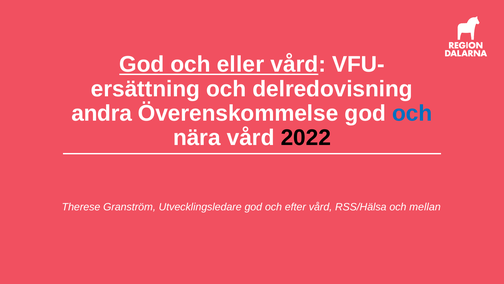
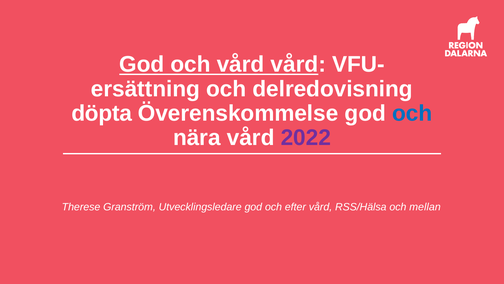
och eller: eller -> vård (241, 64)
andra: andra -> döpta (102, 113)
2022 colour: black -> purple (306, 137)
